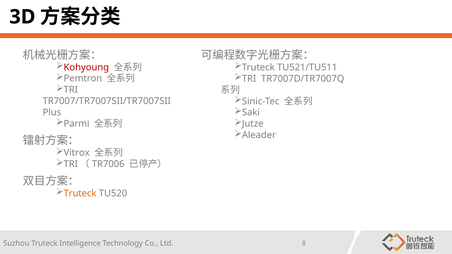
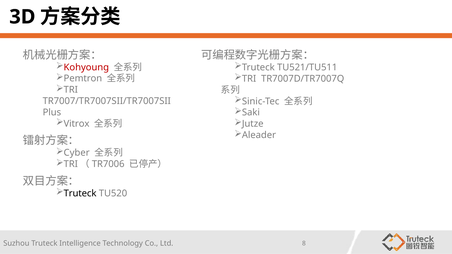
Parmi: Parmi -> Vitrox (77, 124)
Vitrox: Vitrox -> Cyber (77, 153)
Truteck colour: orange -> black (80, 193)
